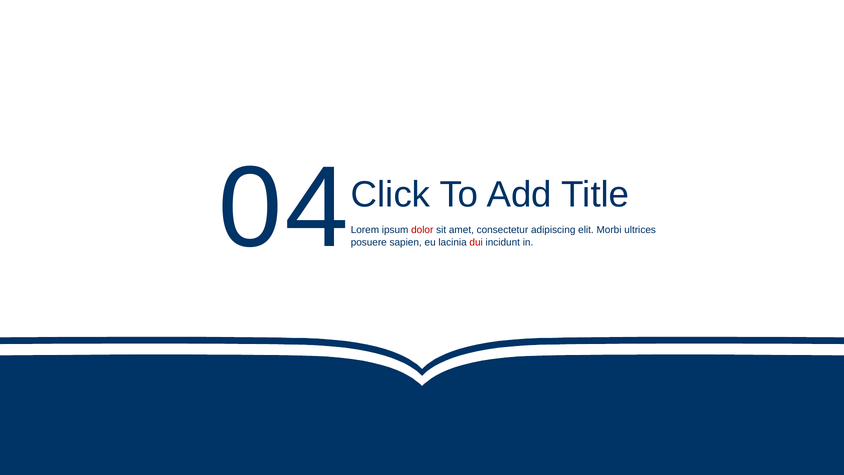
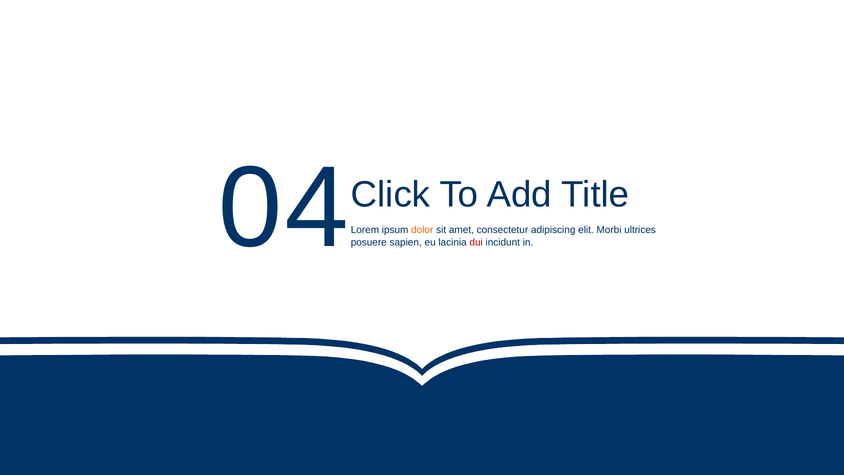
dolor colour: red -> orange (422, 230)
